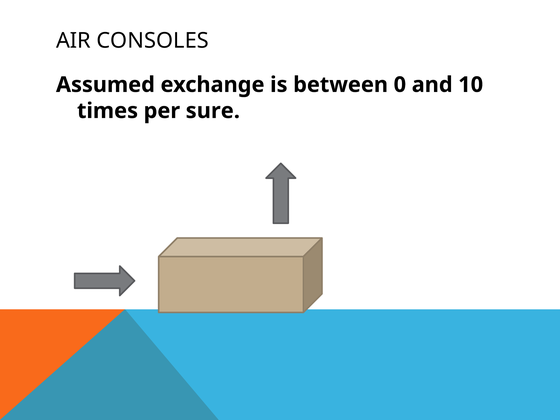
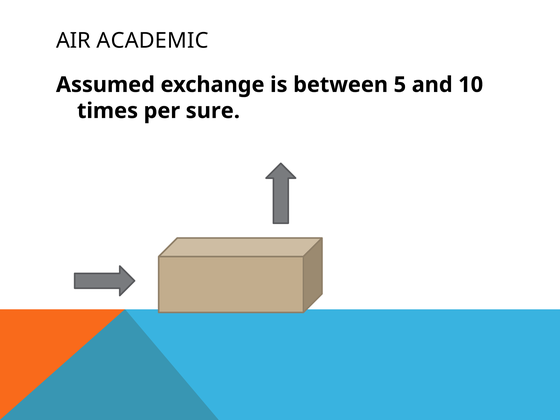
CONSOLES: CONSOLES -> ACADEMIC (153, 41)
0: 0 -> 5 (400, 85)
